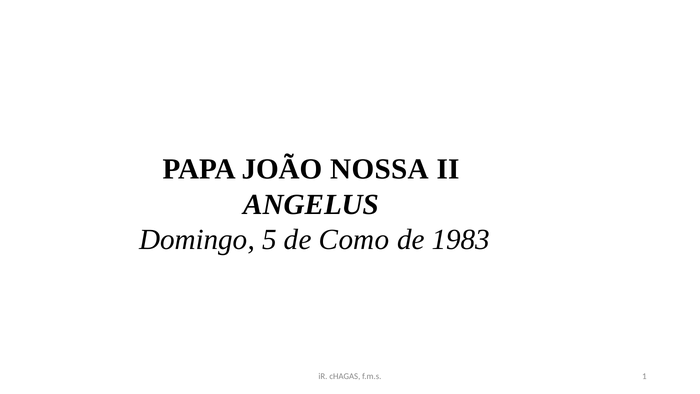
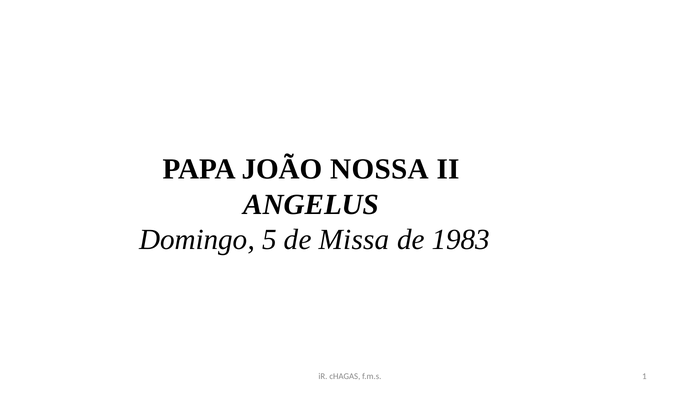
Como: Como -> Missa (354, 239)
